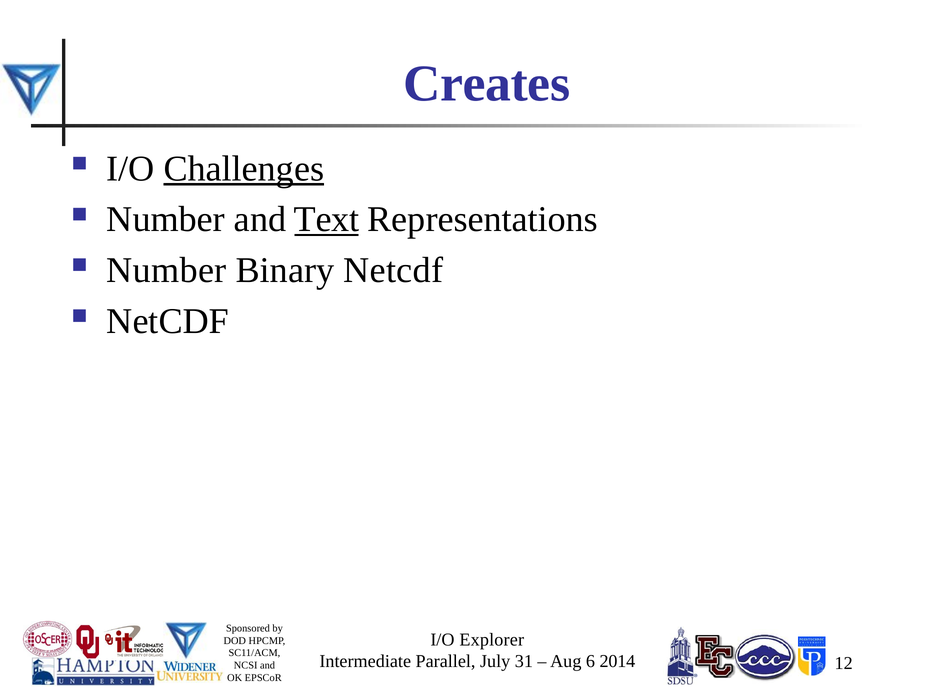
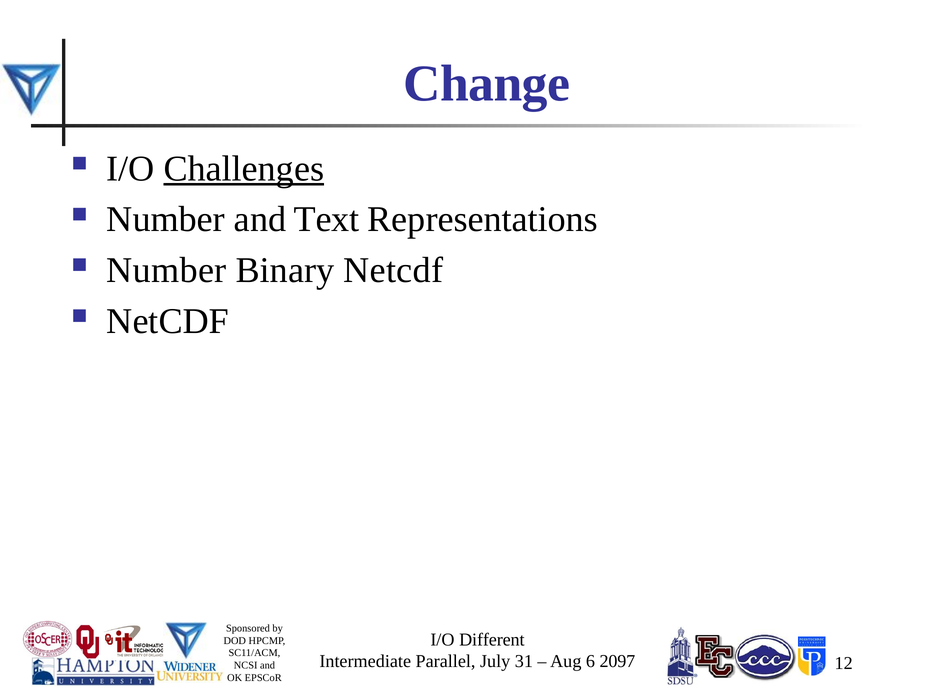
Creates: Creates -> Change (487, 84)
Text underline: present -> none (327, 220)
Explorer: Explorer -> Different (492, 640)
2014: 2014 -> 2097 (617, 661)
